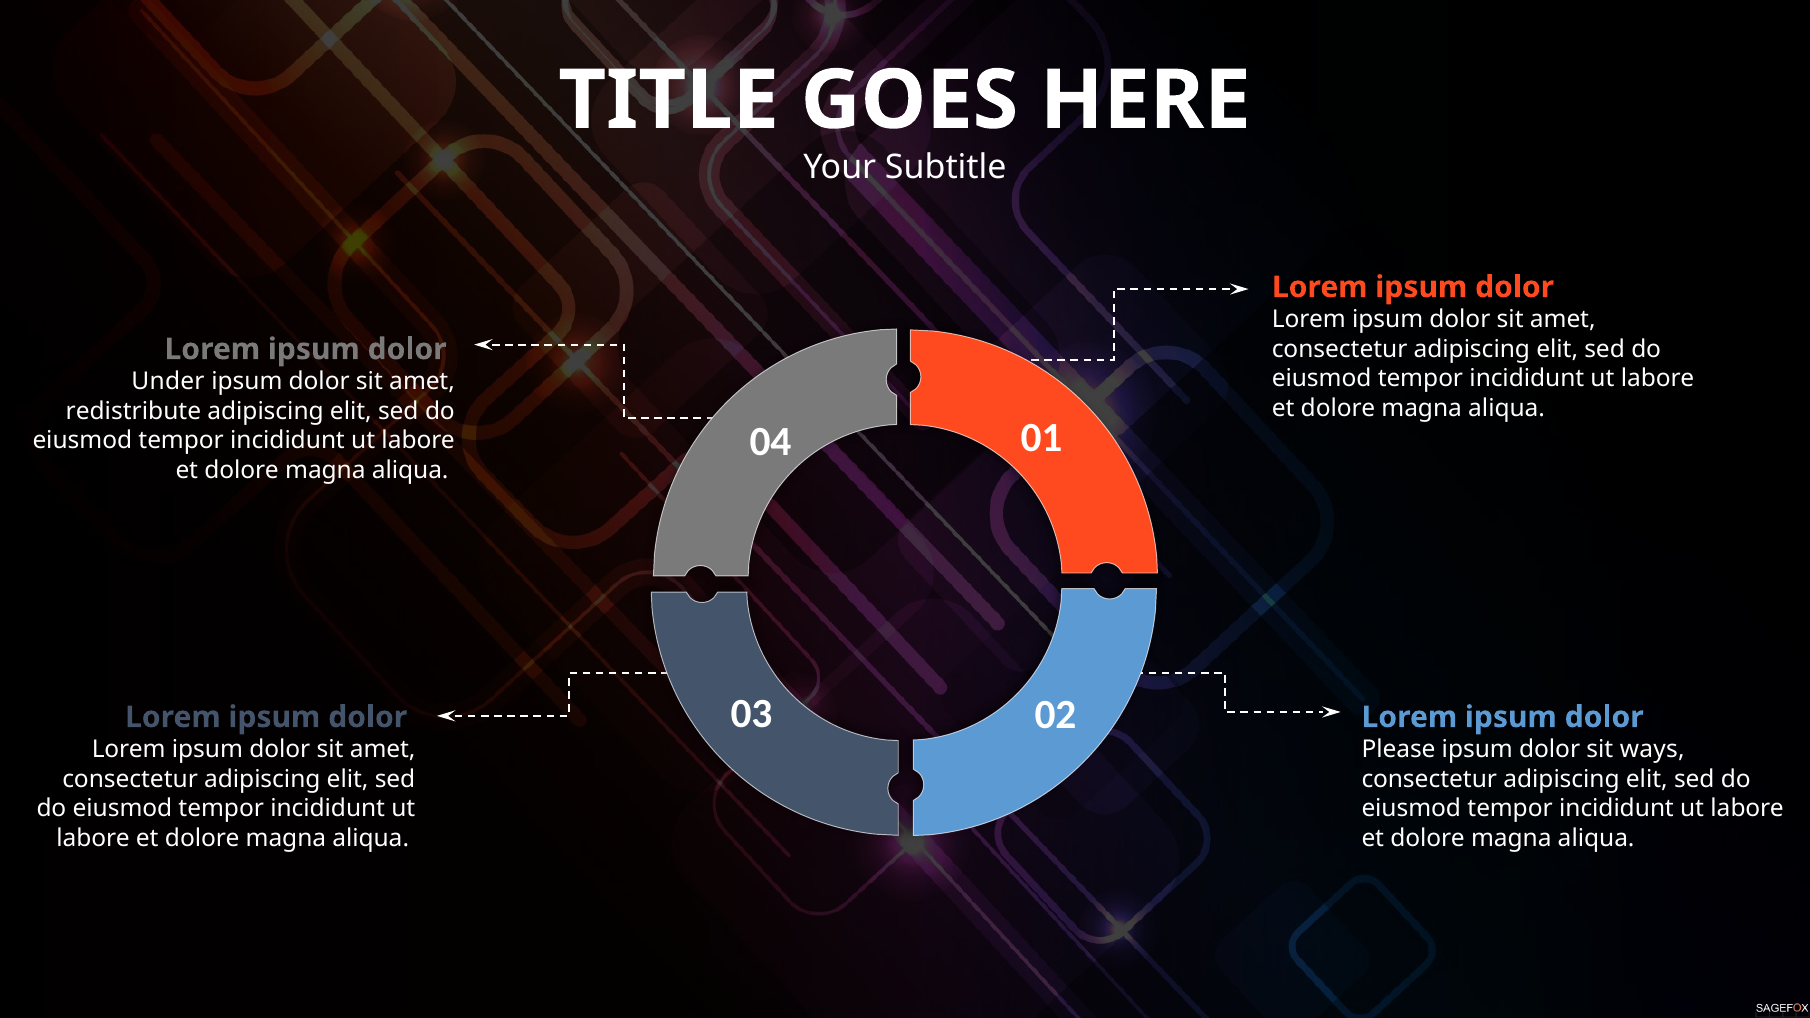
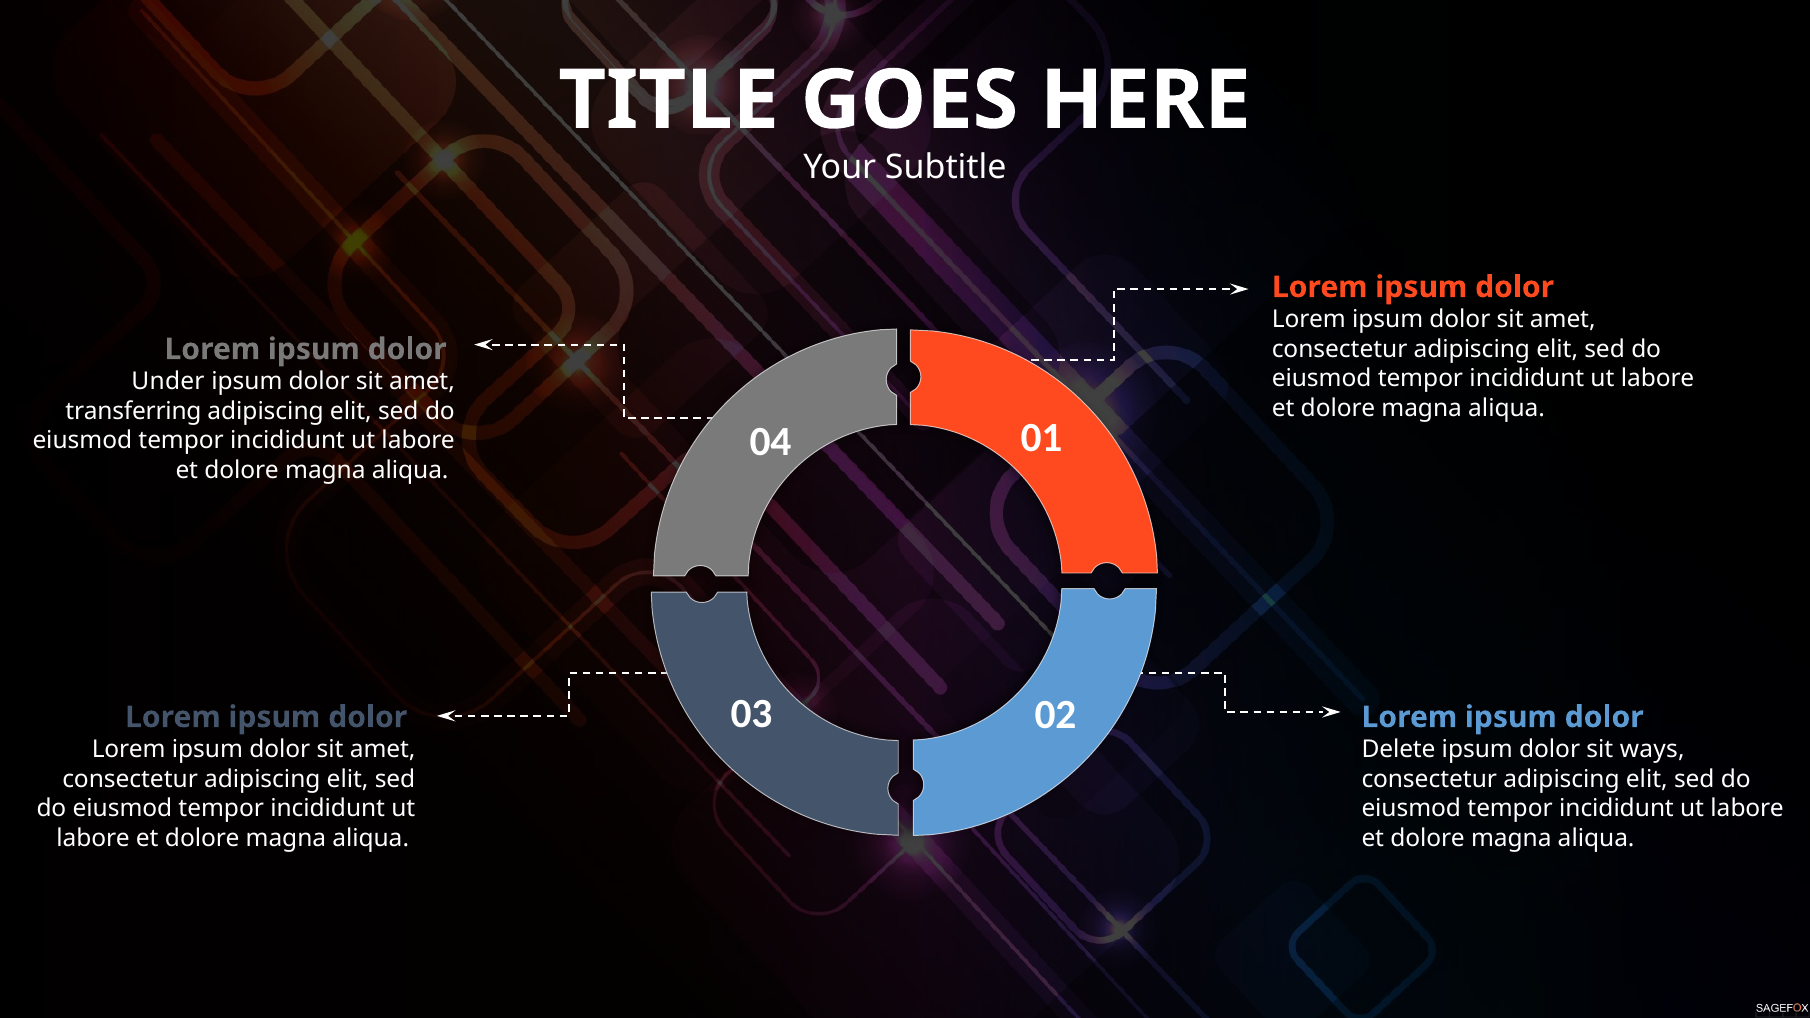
redistribute: redistribute -> transferring (134, 411)
Please: Please -> Delete (1399, 750)
